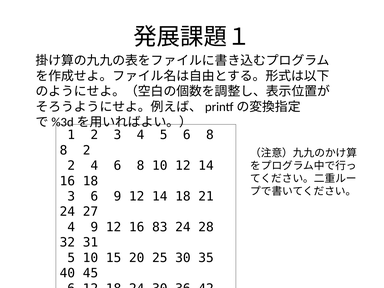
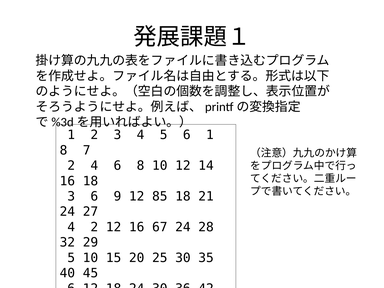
5 6 8: 8 -> 1 (210, 135)
8 2: 2 -> 7 (87, 150)
9 12 14: 14 -> 85 (160, 196)
4 9: 9 -> 2 (94, 227)
83: 83 -> 67 (160, 227)
31: 31 -> 29 (90, 242)
